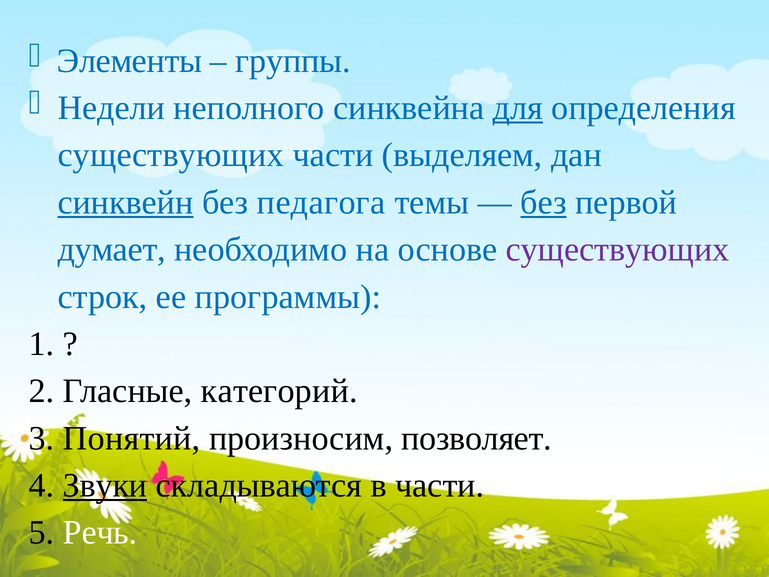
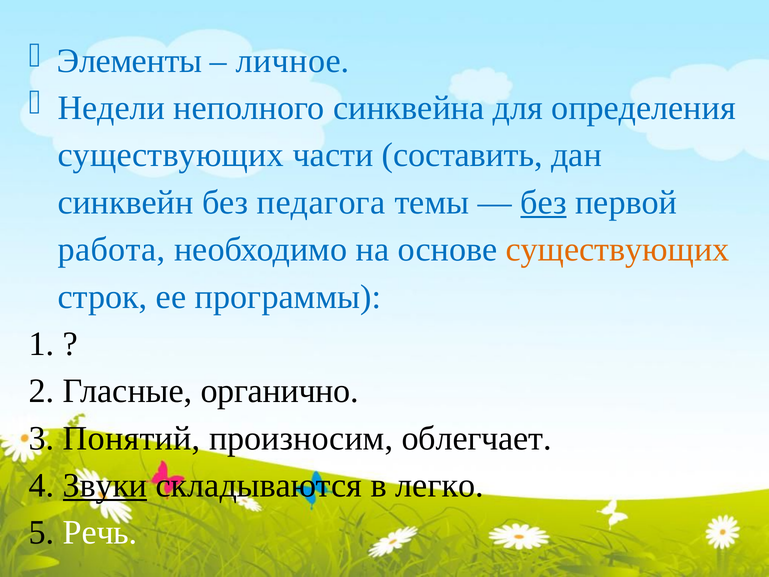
группы: группы -> личное (293, 61)
для underline: present -> none (518, 108)
выделяем: выделяем -> составить (462, 155)
синквейн underline: present -> none (126, 202)
думает: думает -> работа (111, 249)
существующих colour: purple -> orange (618, 249)
категорий: категорий -> органично (280, 391)
позволяет: позволяет -> облегчает (477, 438)
в части: части -> легко (440, 485)
